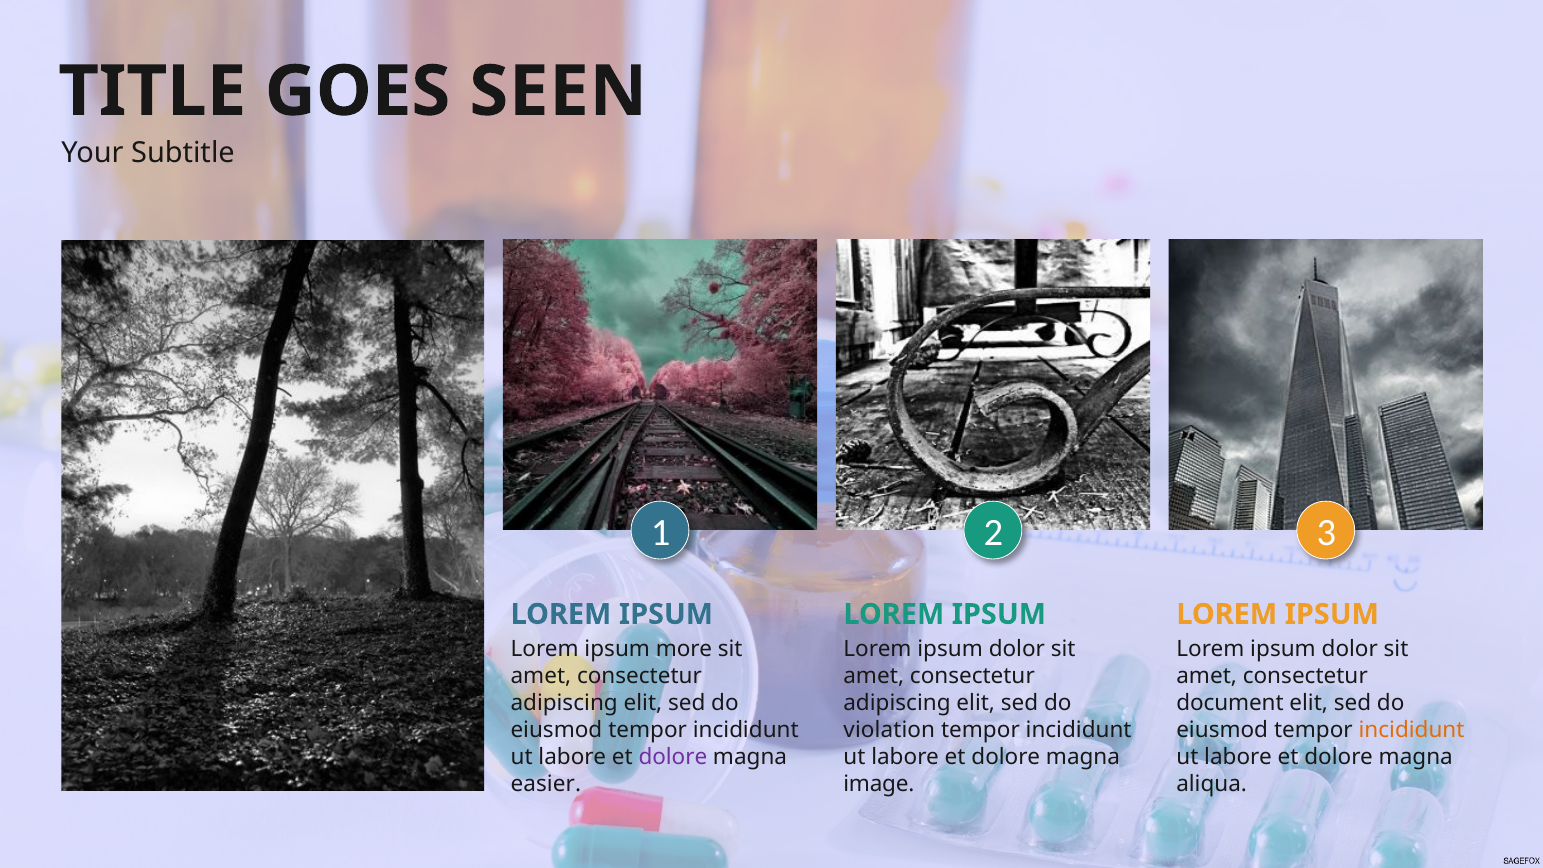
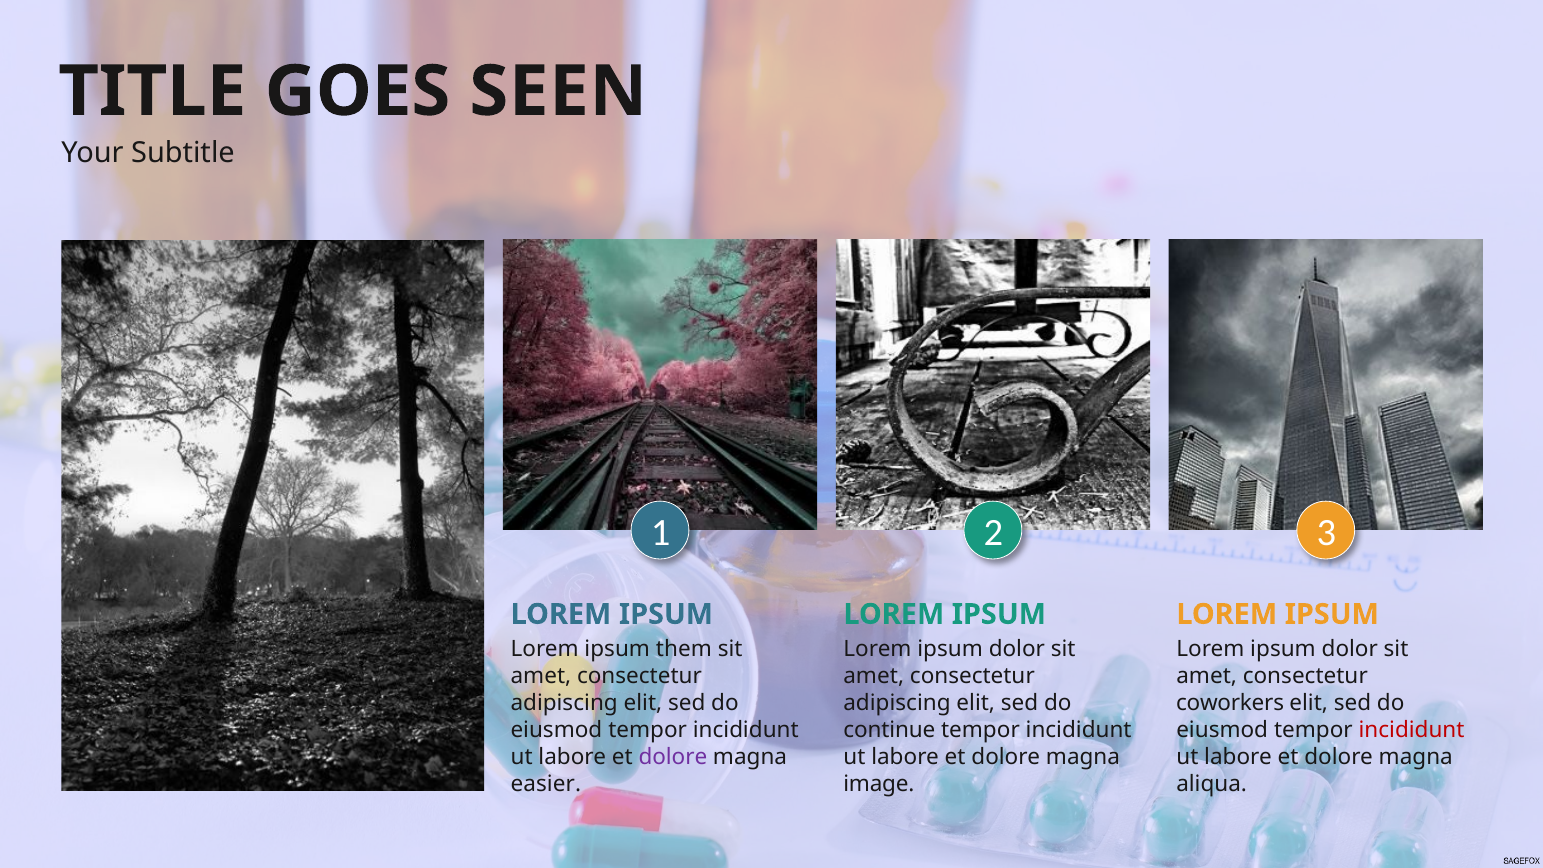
more: more -> them (684, 649)
document: document -> coworkers (1230, 703)
violation: violation -> continue (889, 730)
incididunt colour: orange -> red (1412, 730)
